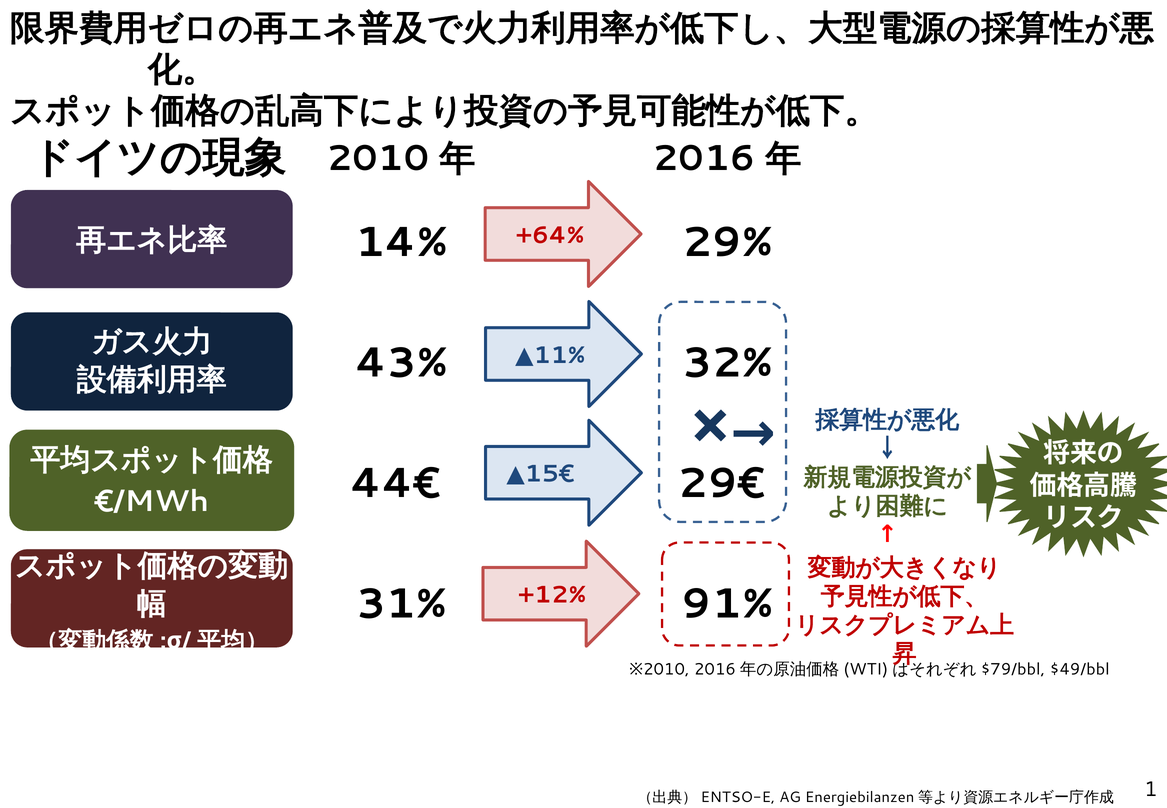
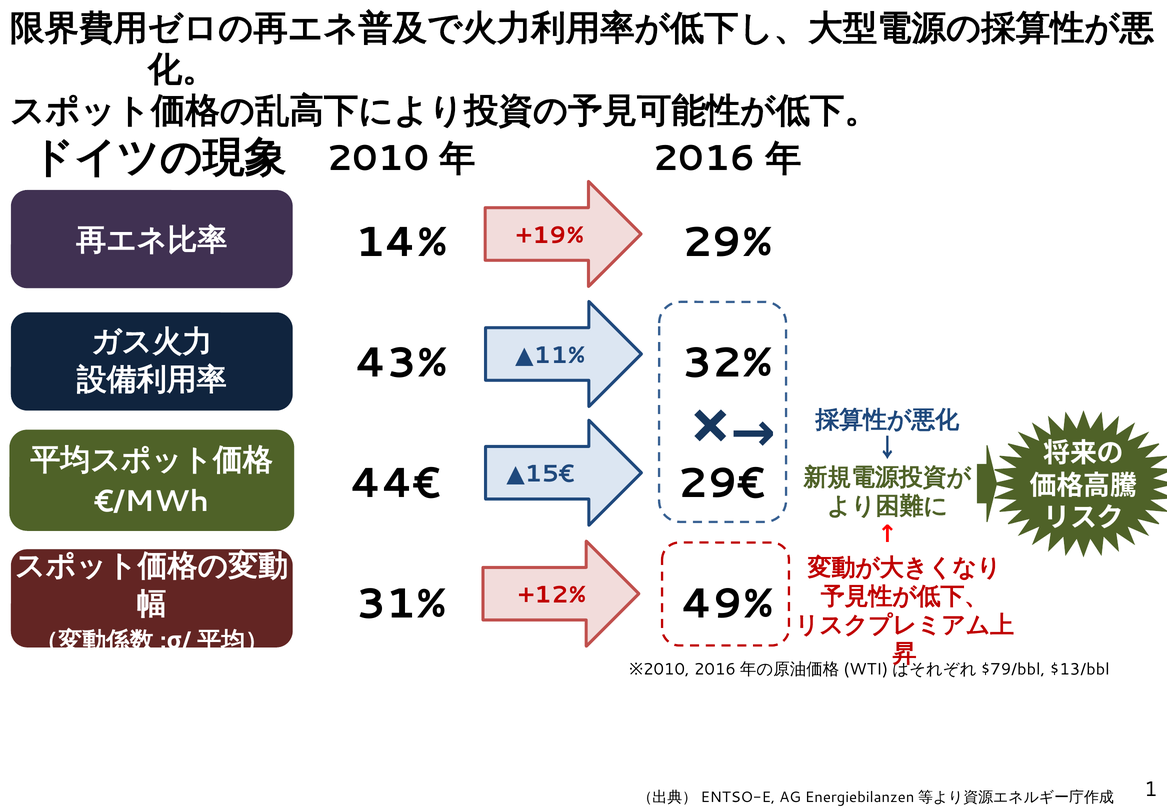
+64%: +64% -> +19% (550, 235)
91%: 91% -> 49% (727, 604)
$49/bbl: $49/bbl -> $13/bbl (1080, 669)
